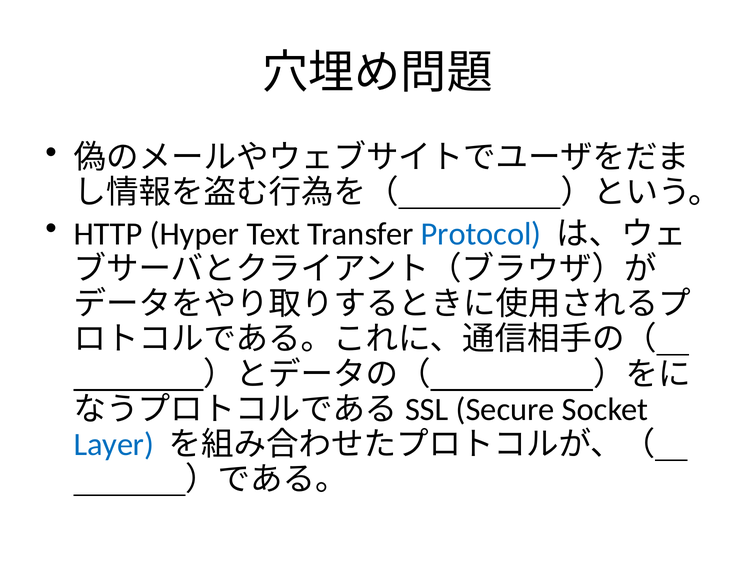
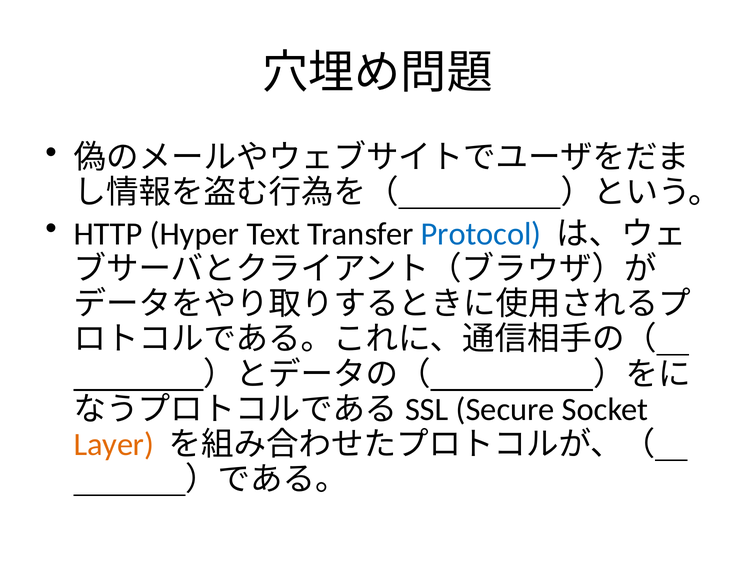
Layer colour: blue -> orange (114, 445)
